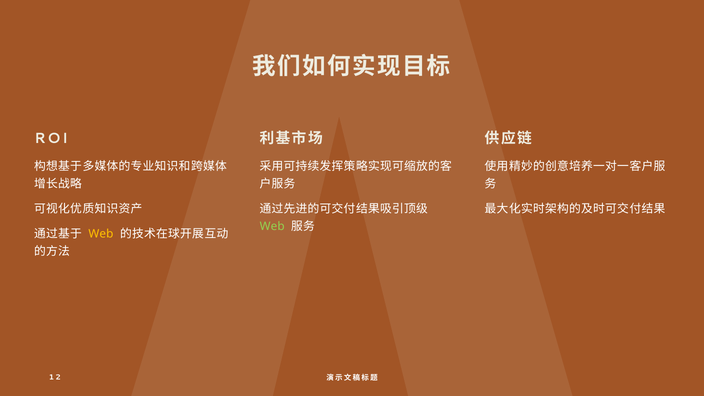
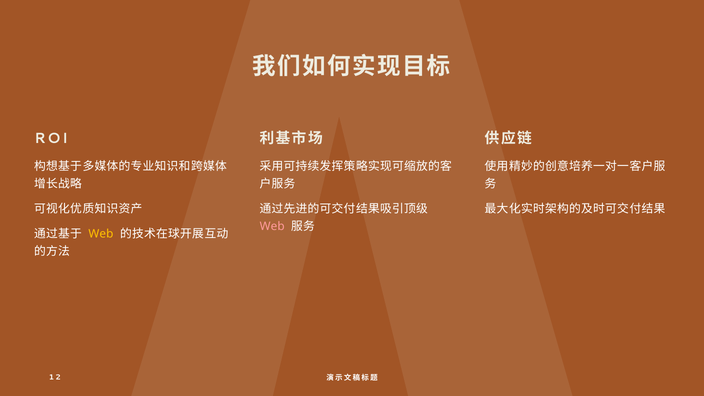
Web colour: light green -> pink (272, 226)
